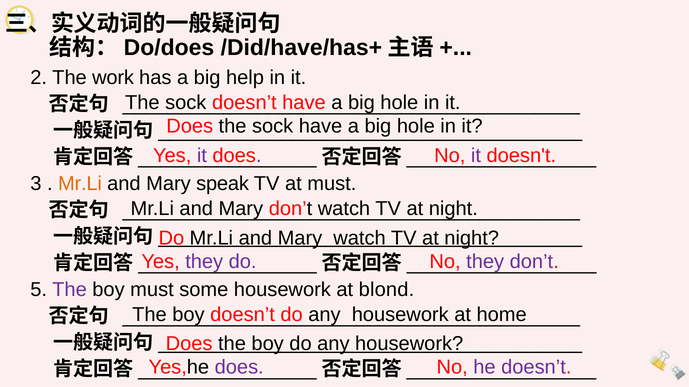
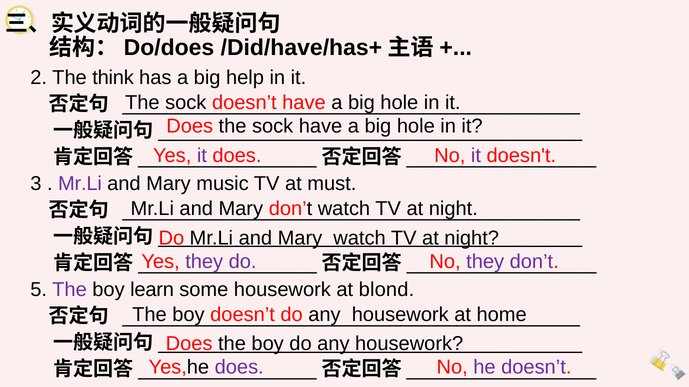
work: work -> think (113, 78)
Mr.Li colour: orange -> purple (80, 184)
speak: speak -> music (222, 184)
boy must: must -> learn (152, 290)
